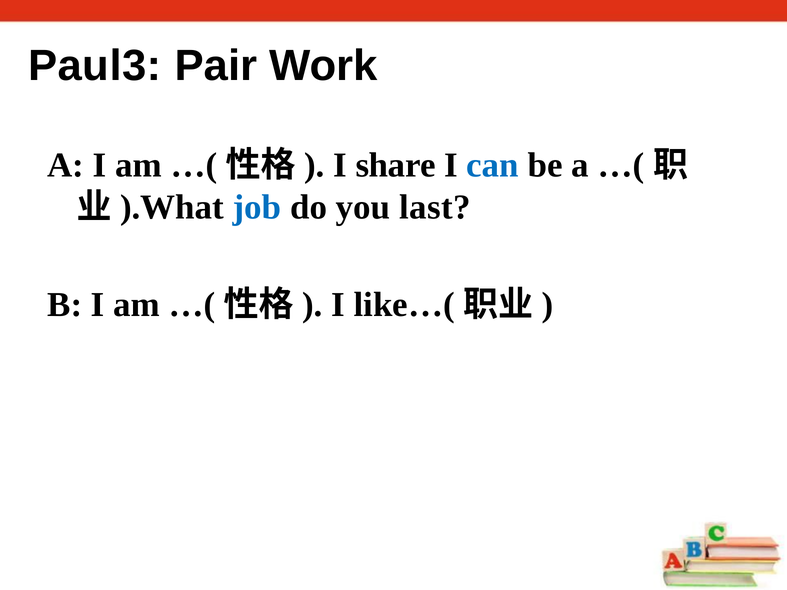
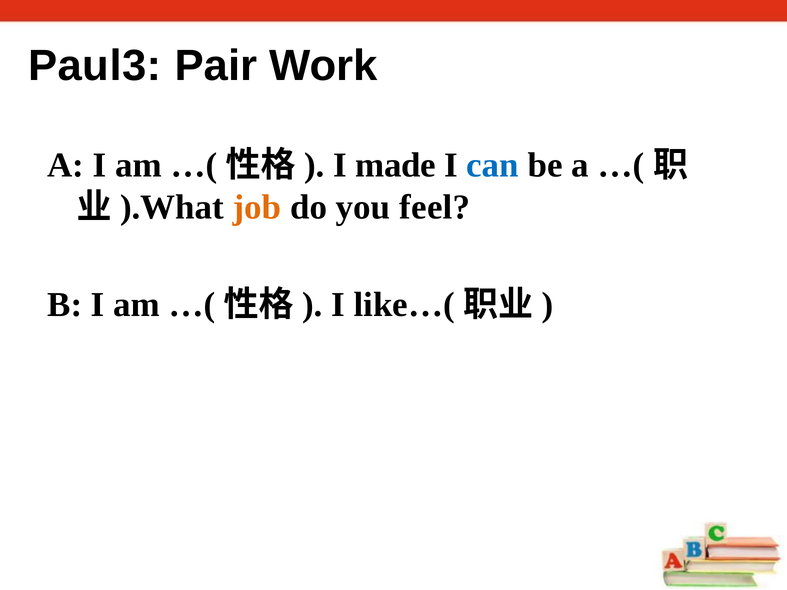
share: share -> made (396, 165)
job colour: blue -> orange (257, 207)
last: last -> feel (435, 207)
